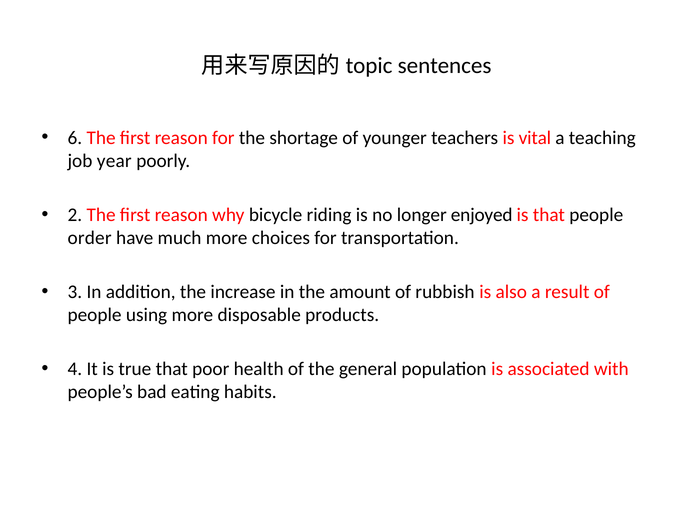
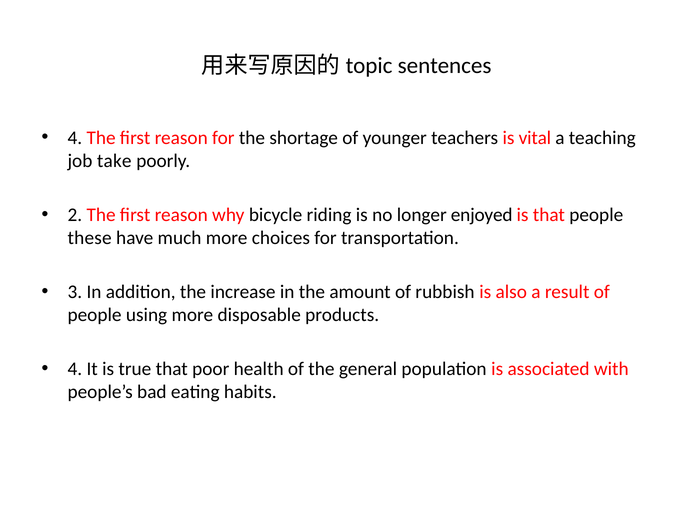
6: 6 -> 4 (75, 138)
year: year -> take (114, 161)
order: order -> these (90, 238)
